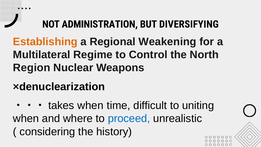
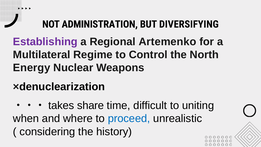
Establishing colour: orange -> purple (45, 42)
Weakening: Weakening -> Artemenko (167, 42)
Region: Region -> Energy (32, 68)
when: when -> share (91, 105)
